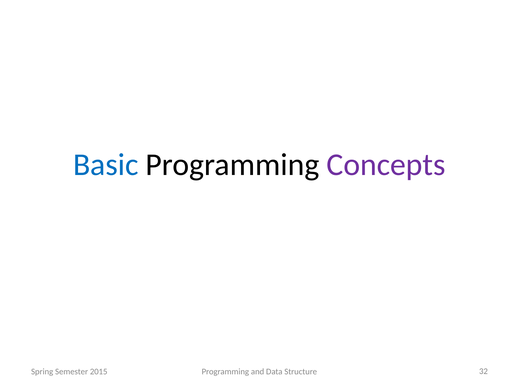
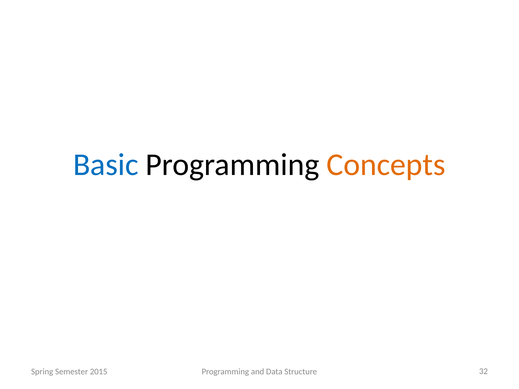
Concepts colour: purple -> orange (386, 165)
